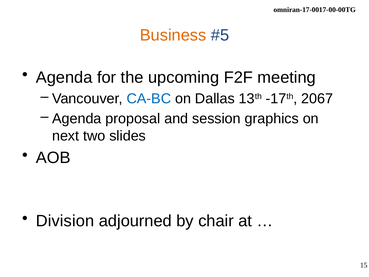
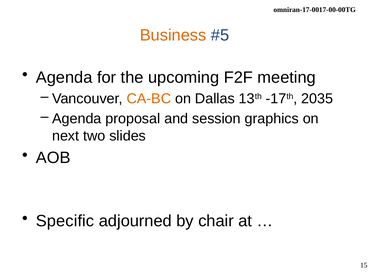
CA-BC colour: blue -> orange (149, 99)
2067: 2067 -> 2035 (317, 99)
Division: Division -> Specific (65, 221)
